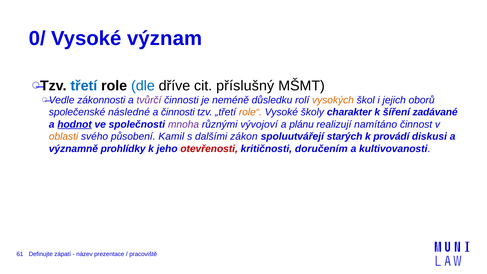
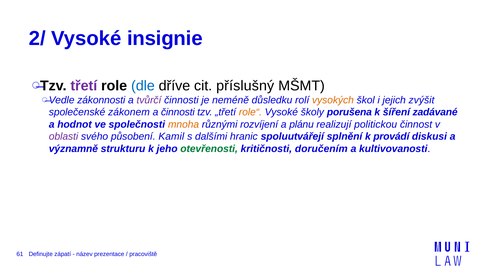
0/: 0/ -> 2/ (37, 38)
význam: význam -> insignie (165, 38)
třetí colour: blue -> purple (84, 86)
oborů: oborů -> zvýšit (422, 100)
následné: následné -> zákonem (129, 112)
charakter: charakter -> porušena (349, 112)
hodnot underline: present -> none (75, 124)
mnoha colour: purple -> orange (184, 124)
vývojoví: vývojoví -> rozvíjení (259, 124)
namítáno: namítáno -> politickou (376, 124)
oblasti colour: orange -> purple (64, 137)
zákon: zákon -> hranic (244, 137)
starých: starých -> splnění (345, 137)
prohlídky: prohlídky -> strukturu (123, 149)
otevřenosti colour: red -> green (209, 149)
